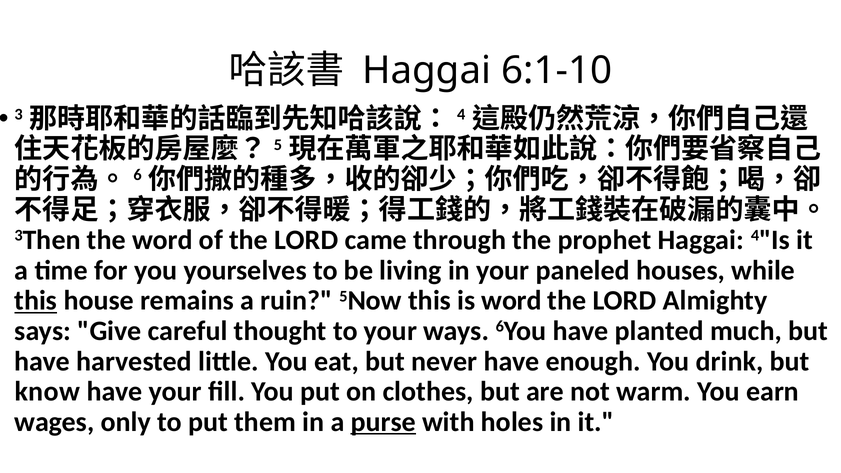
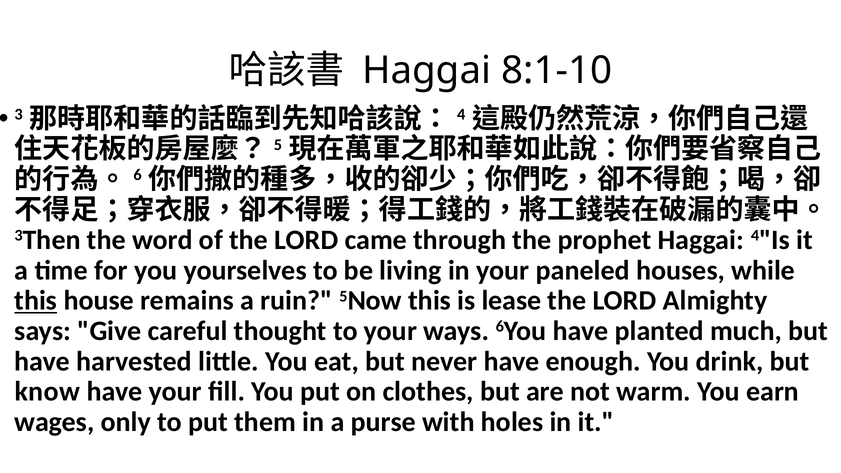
6:1-10: 6:1-10 -> 8:1-10 (557, 71)
is word: word -> lease (511, 301)
purse underline: present -> none (383, 422)
